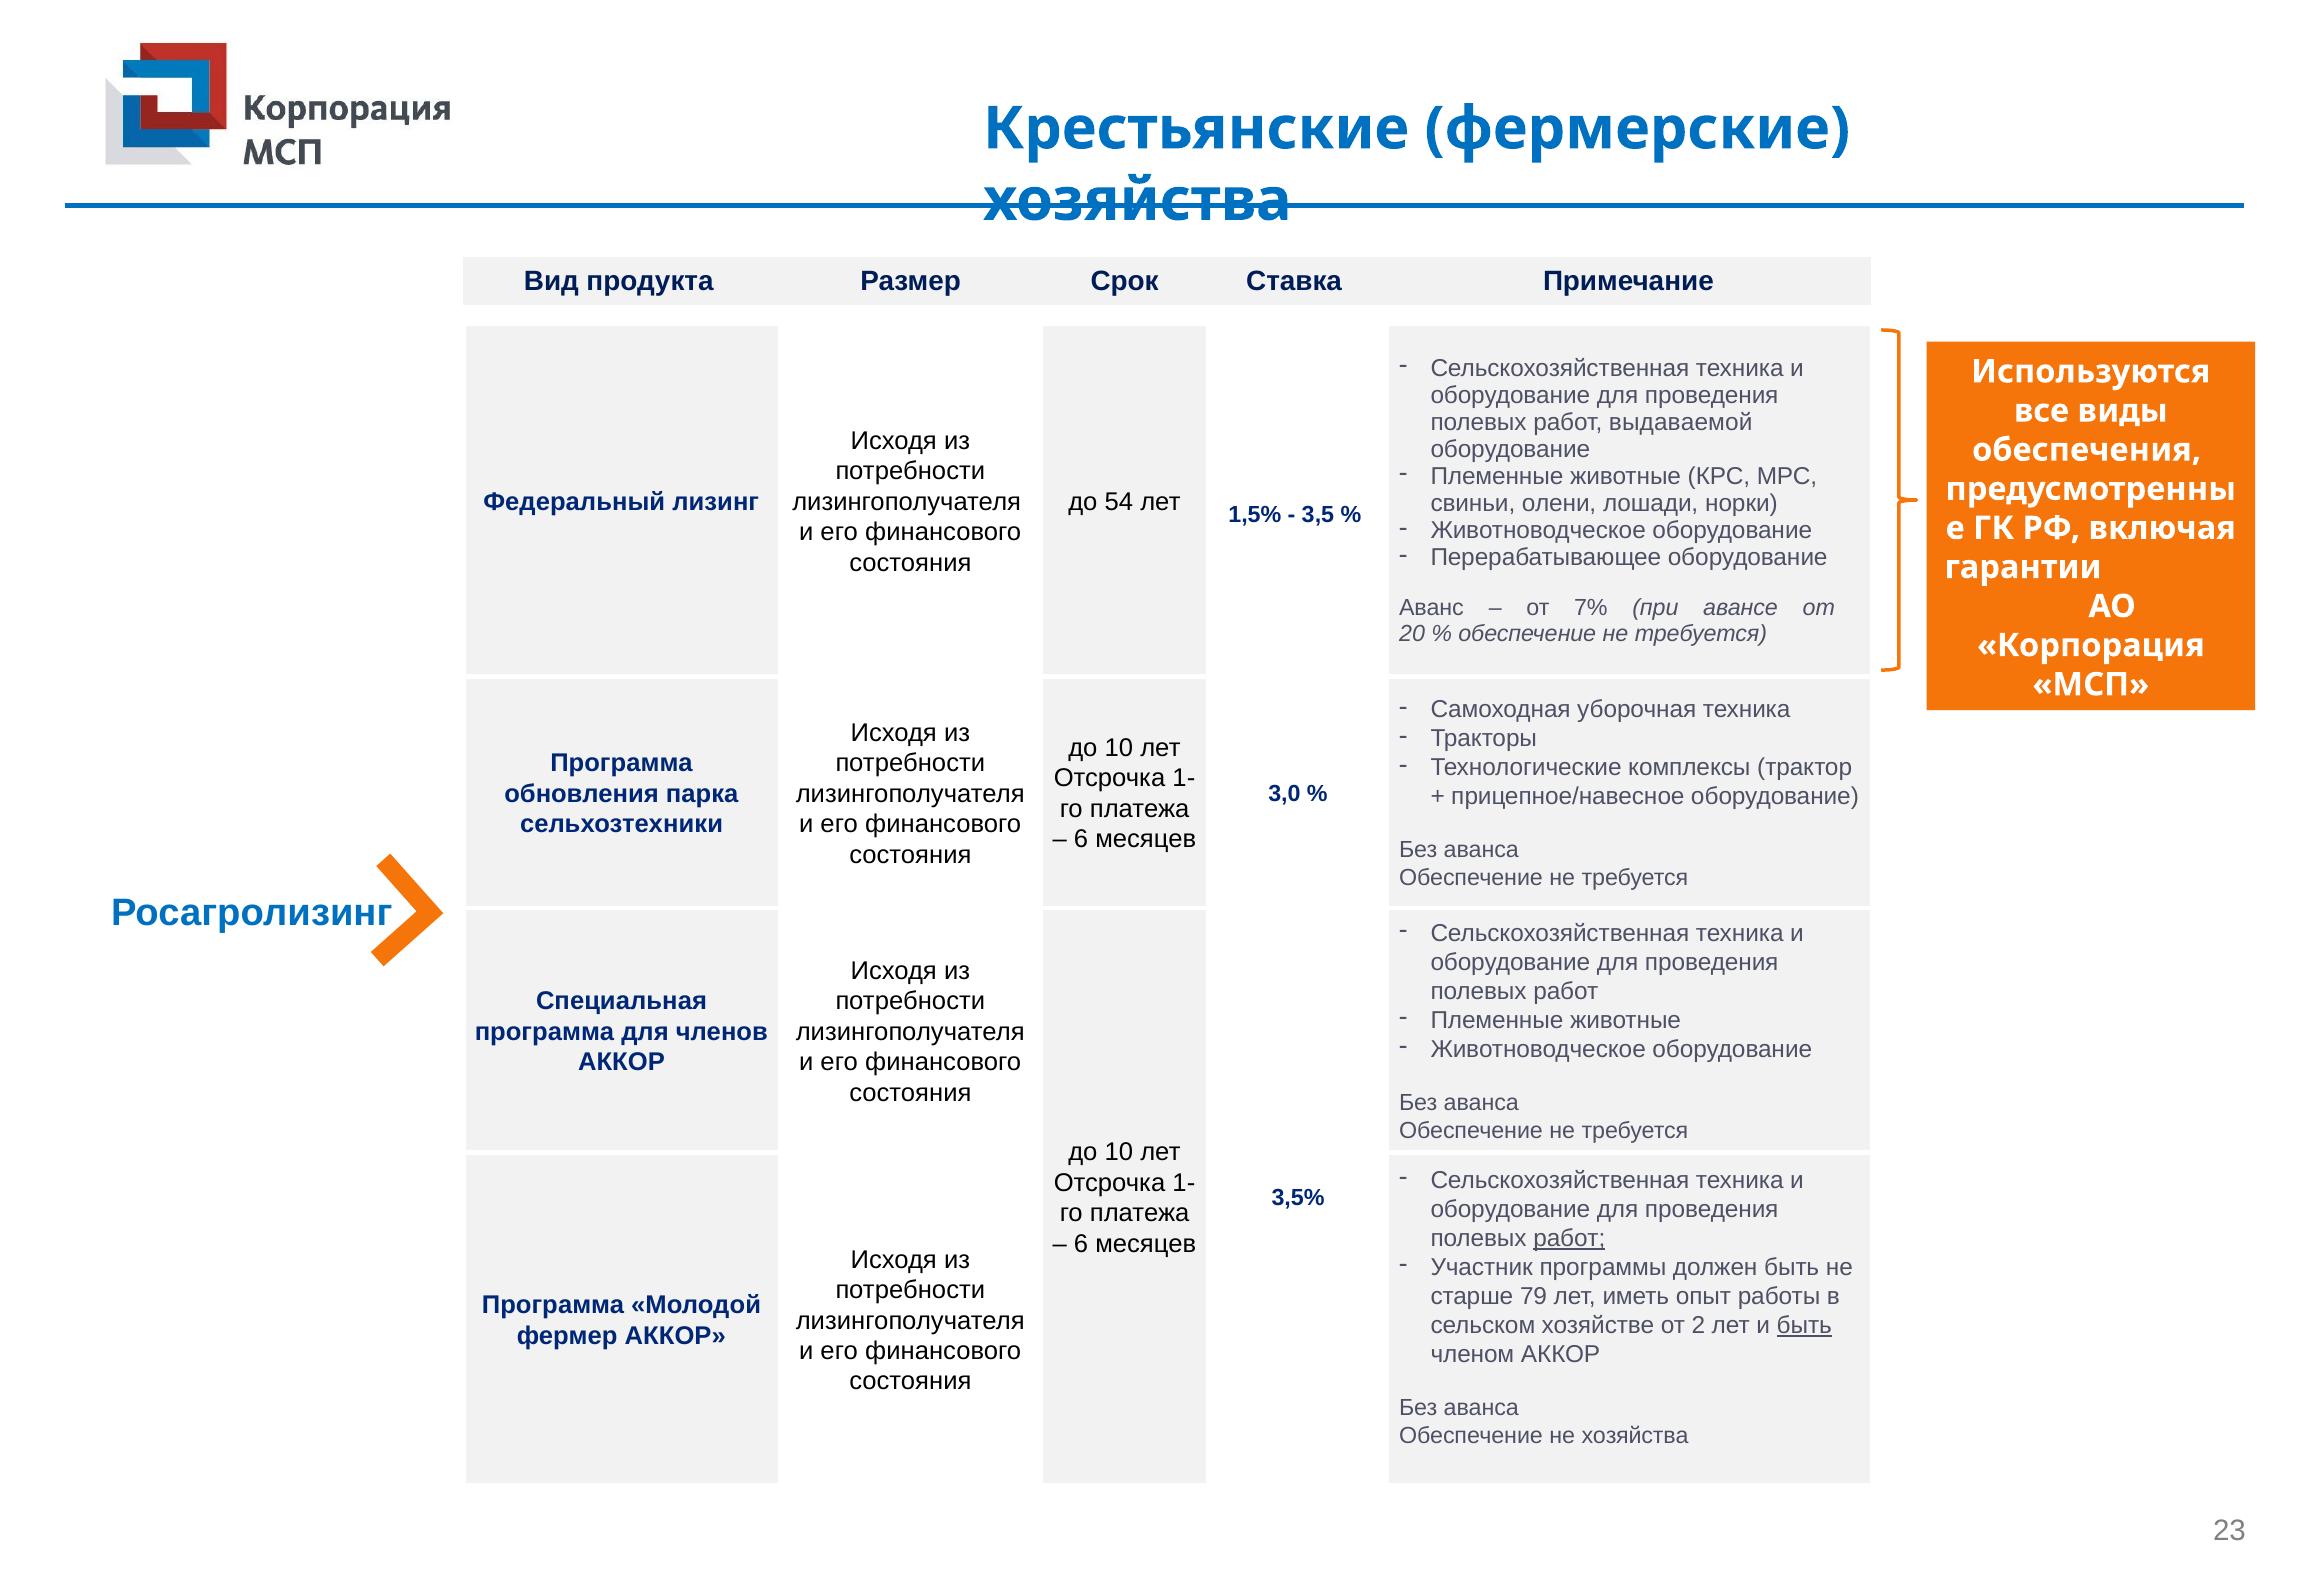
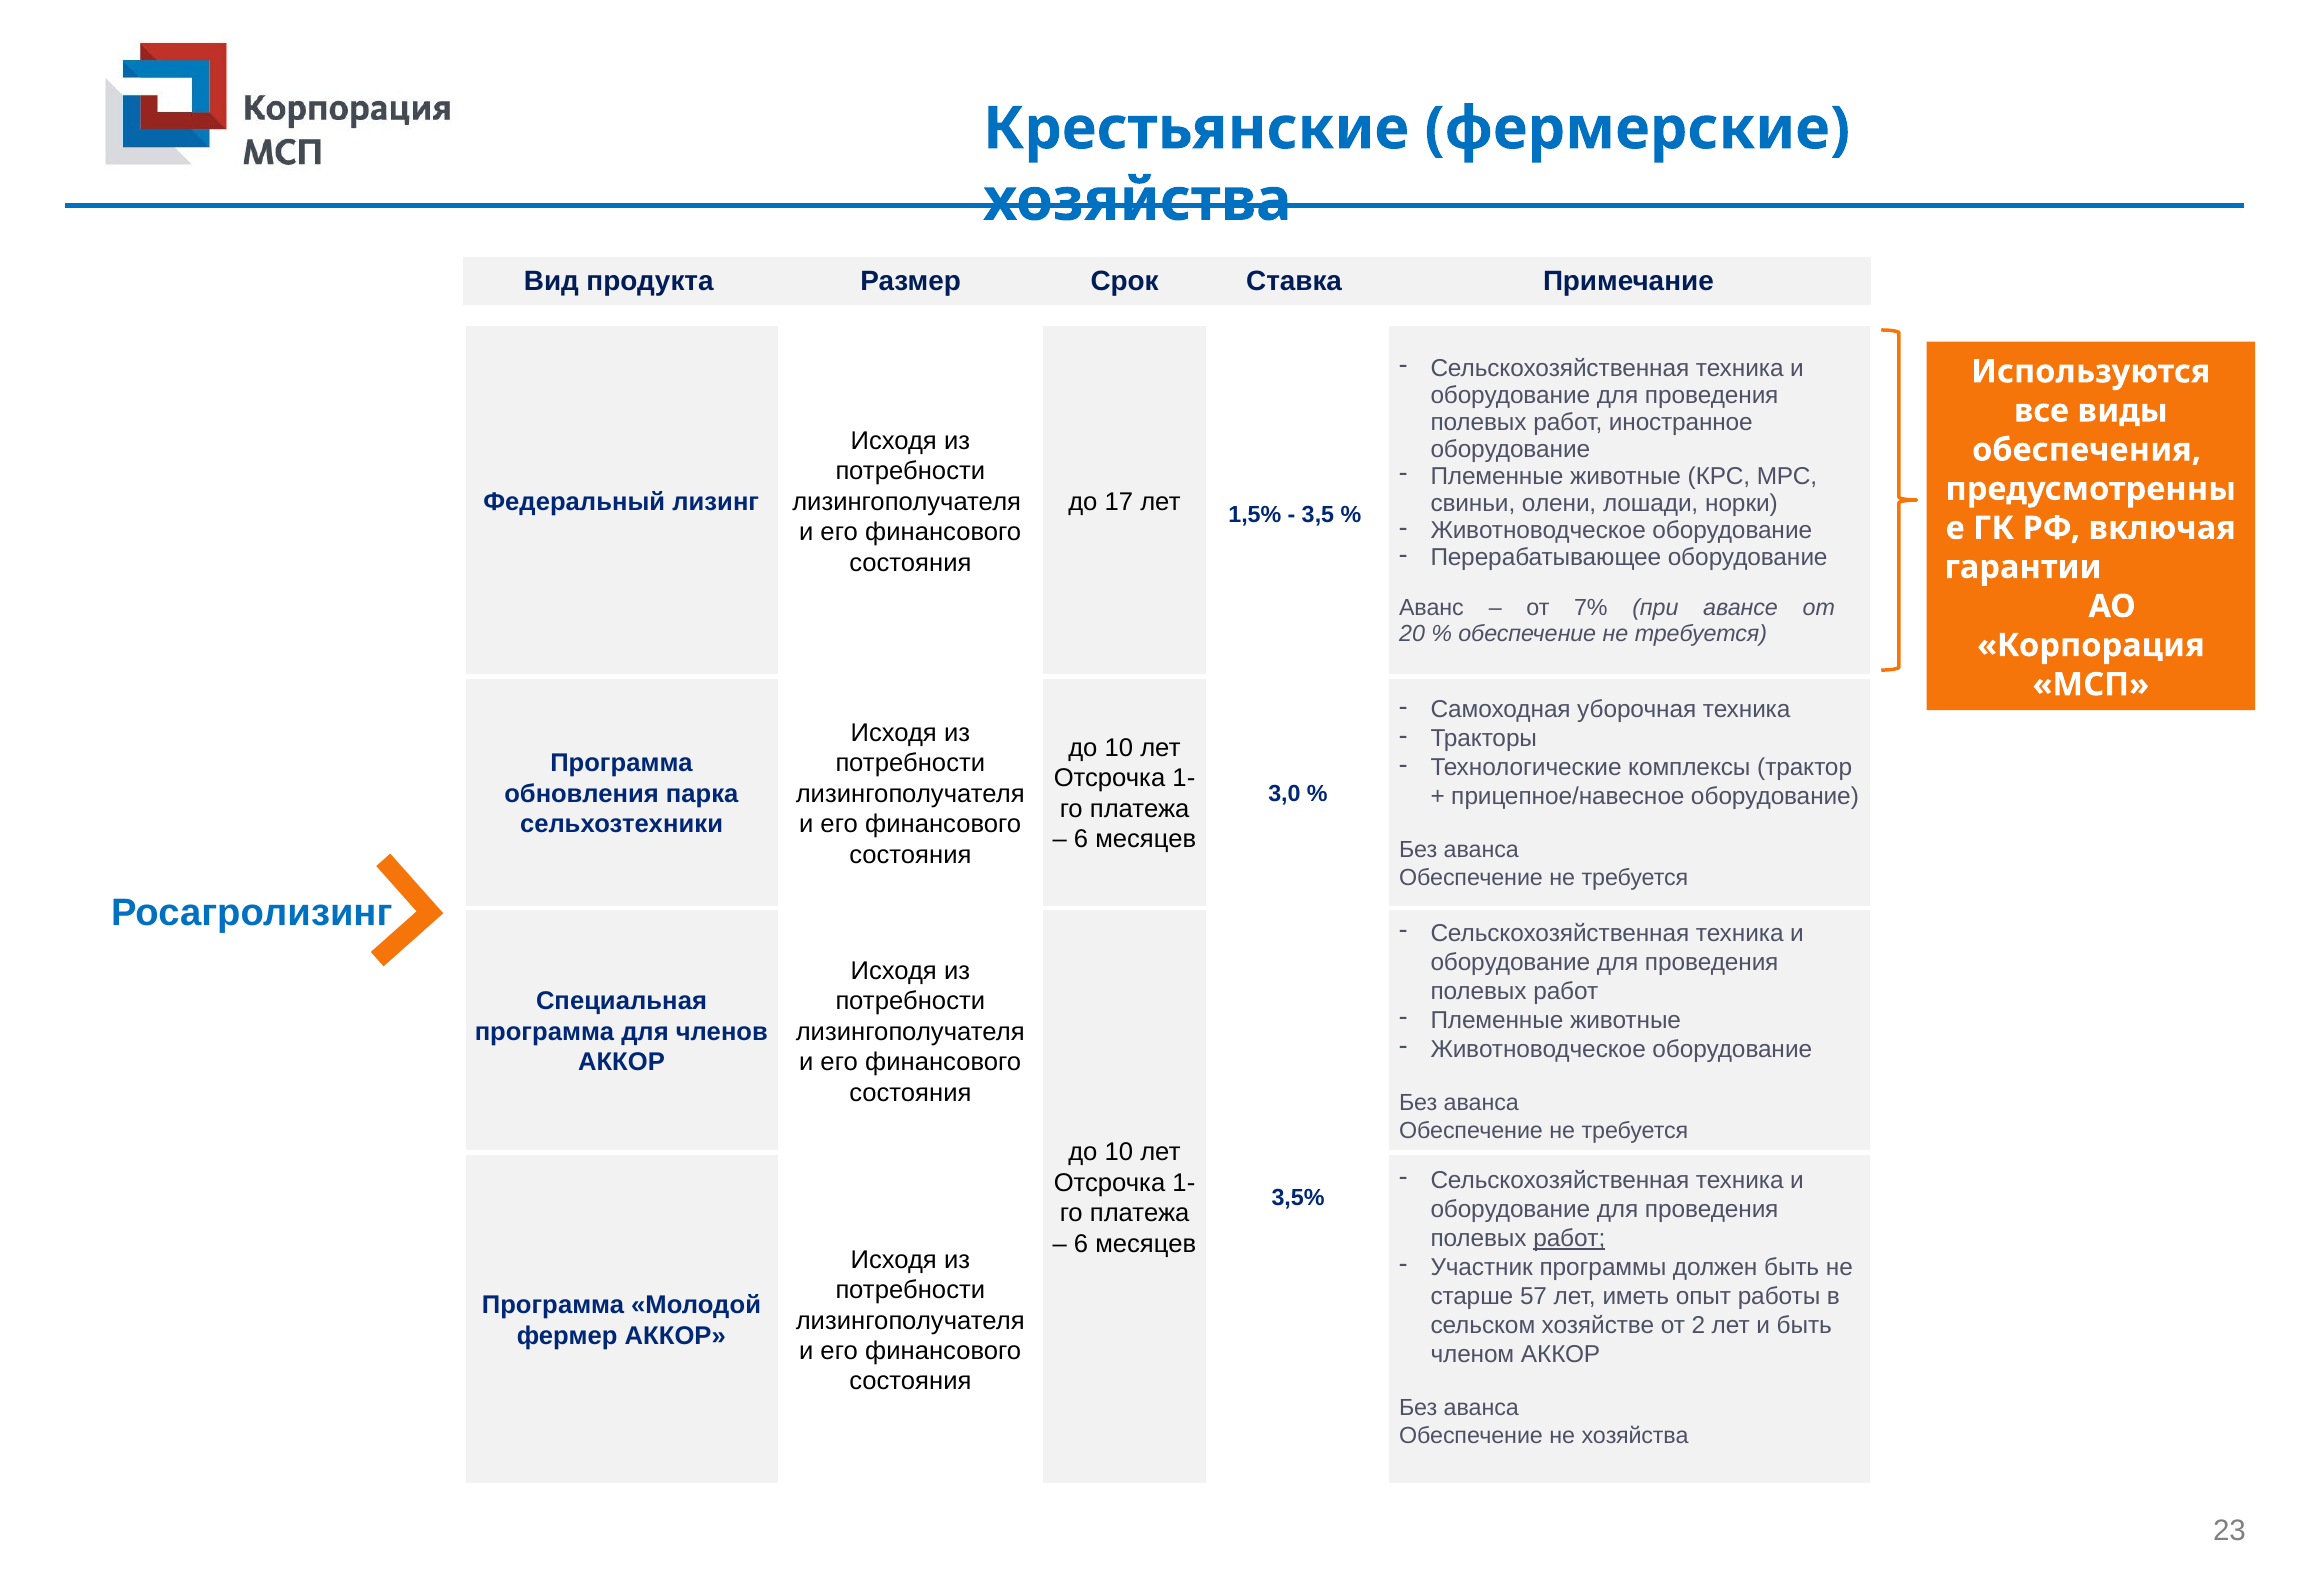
выдаваемой: выдаваемой -> иностранное (1681, 422)
54: 54 -> 17 (1119, 502)
79: 79 -> 57 (1534, 1297)
быть underline: present -> none (1804, 1326)
